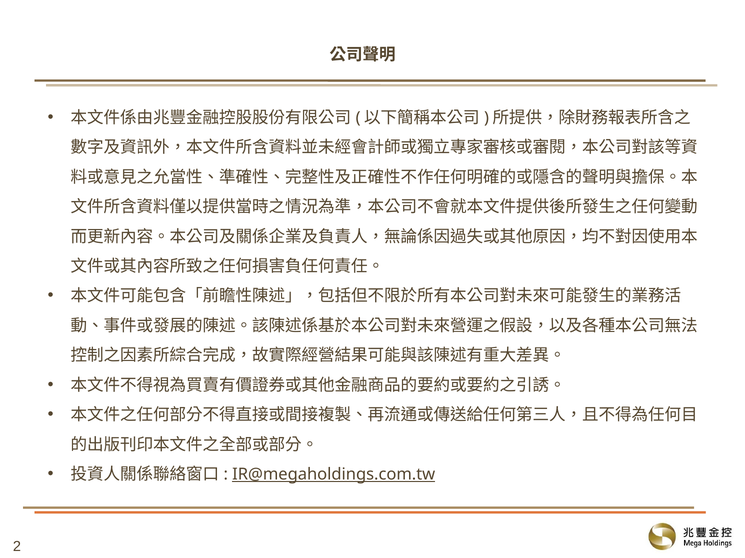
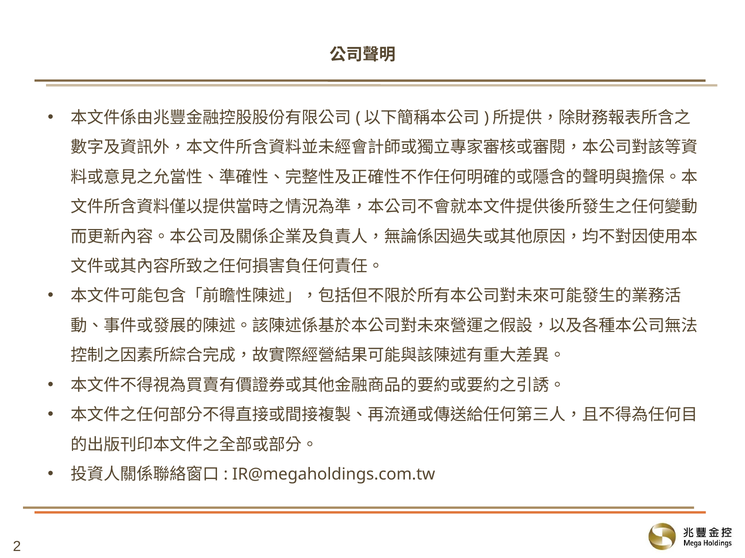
IR@megaholdings.com.tw underline: present -> none (334, 475)
